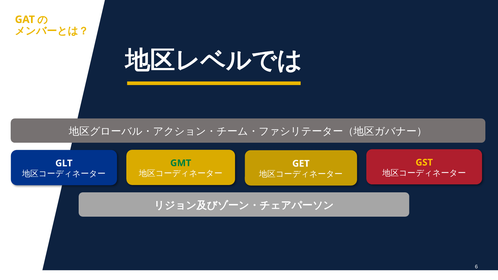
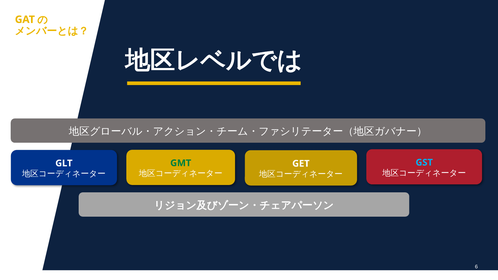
GST colour: yellow -> light blue (424, 163)
